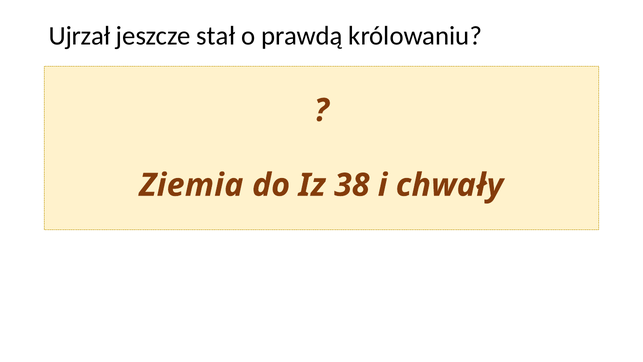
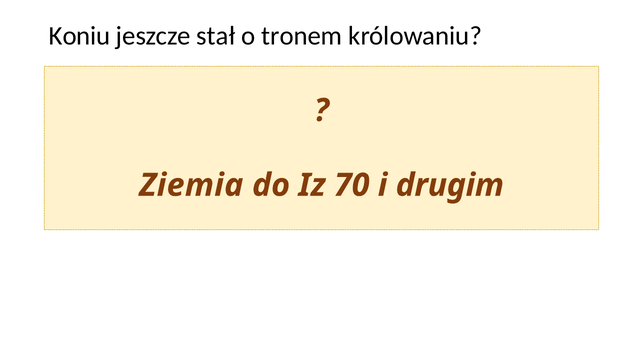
Ujrzał: Ujrzał -> Koniu (80, 36)
prawdą: prawdą -> tronem (302, 36)
38: 38 -> 70 (352, 185)
chwały: chwały -> drugim (450, 185)
